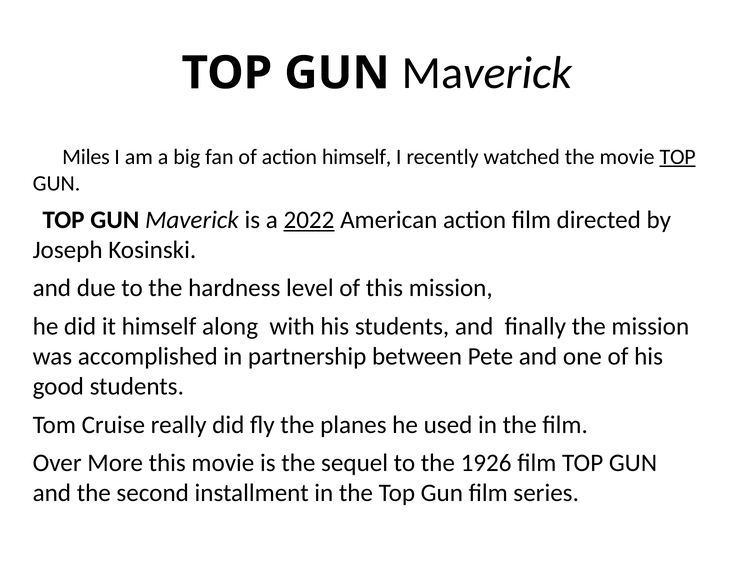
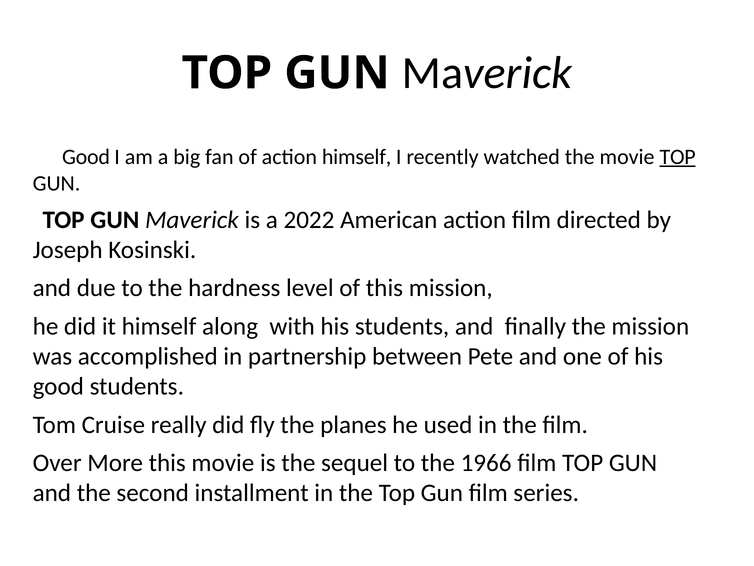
Miles: Miles -> Good (86, 157)
2022 underline: present -> none (309, 220)
1926: 1926 -> 1966 (486, 463)
